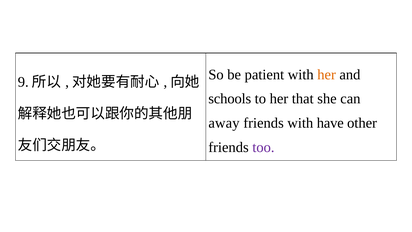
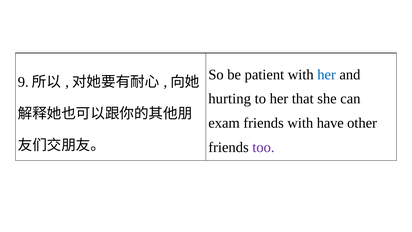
her colour: orange -> blue (327, 74)
schools: schools -> hurting (230, 99)
away: away -> exam (224, 123)
